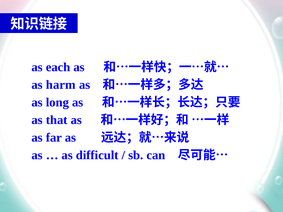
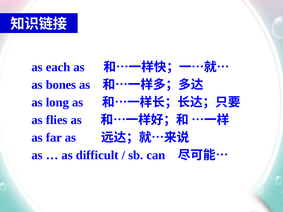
harm: harm -> bones (61, 85)
that: that -> flies (57, 120)
